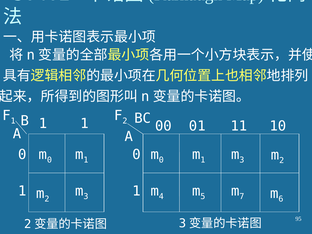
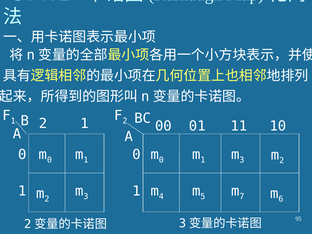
B 1: 1 -> 2 (43, 123)
